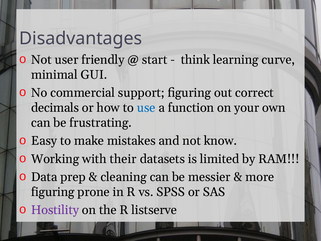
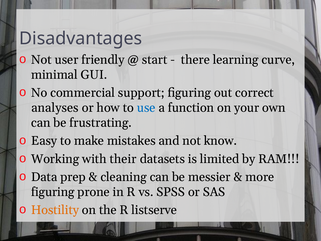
think: think -> there (195, 60)
decimals: decimals -> analyses (55, 108)
Hostility colour: purple -> orange (55, 210)
